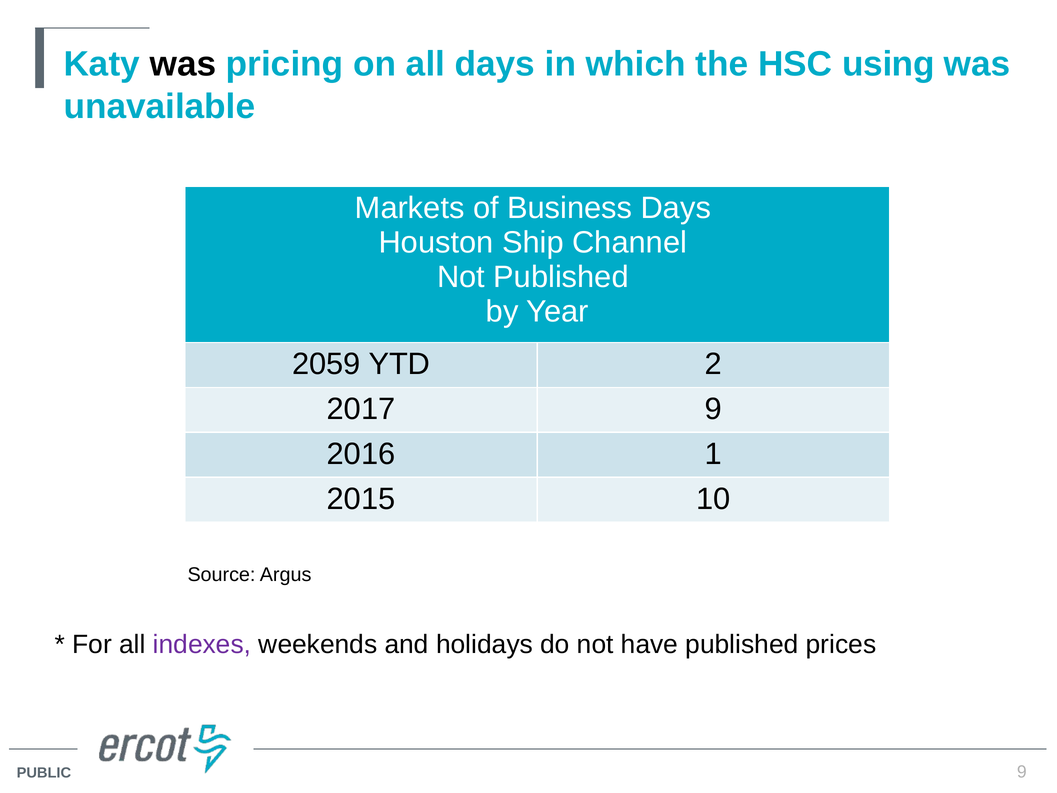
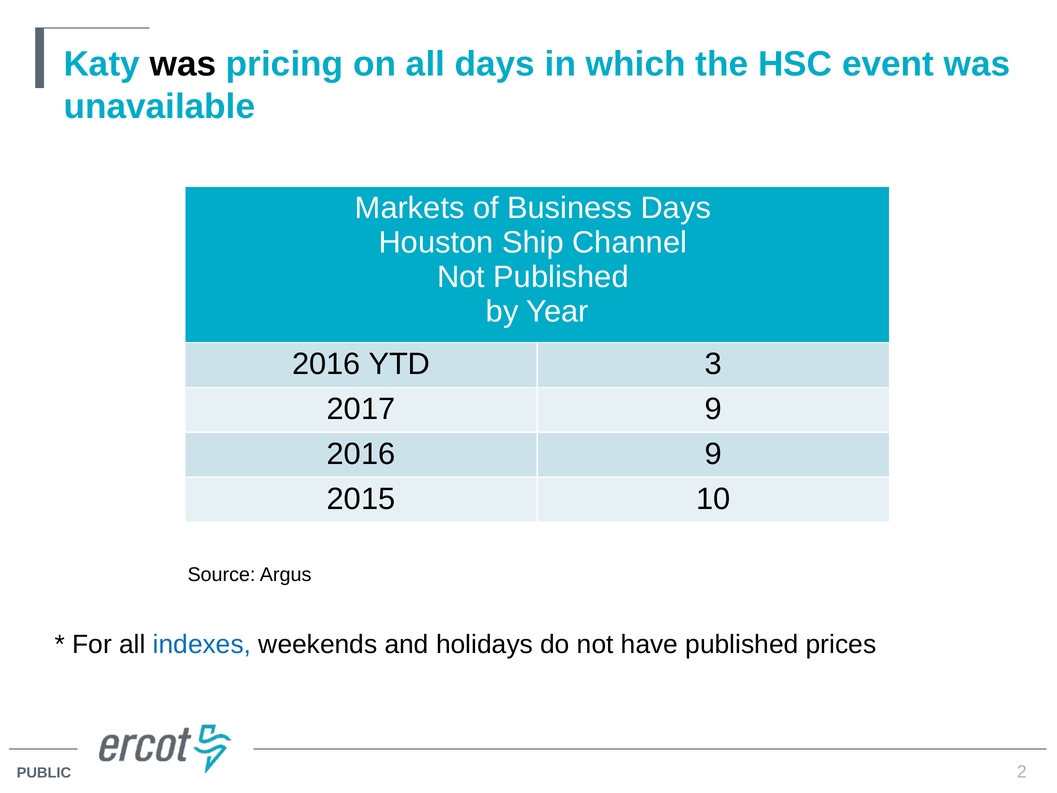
using: using -> event (888, 64)
2059: 2059 -> 2016 (326, 364)
2: 2 -> 3 (713, 364)
2016 1: 1 -> 9 (713, 454)
indexes colour: purple -> blue (202, 644)
9: 9 -> 2 (1022, 772)
